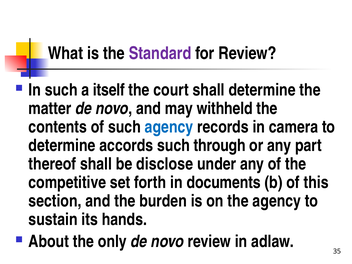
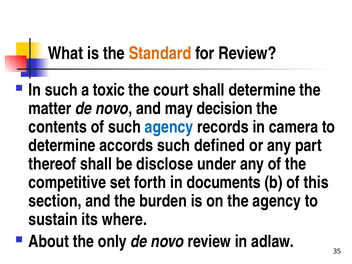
Standard colour: purple -> orange (160, 53)
itself: itself -> toxic (109, 90)
withheld: withheld -> decision (225, 109)
through: through -> defined (220, 146)
hands: hands -> where (124, 220)
